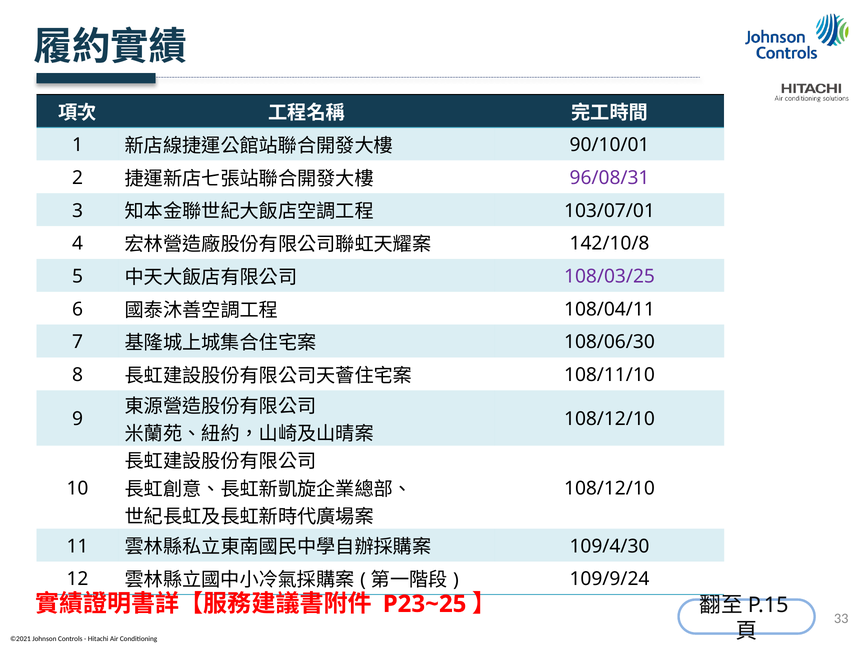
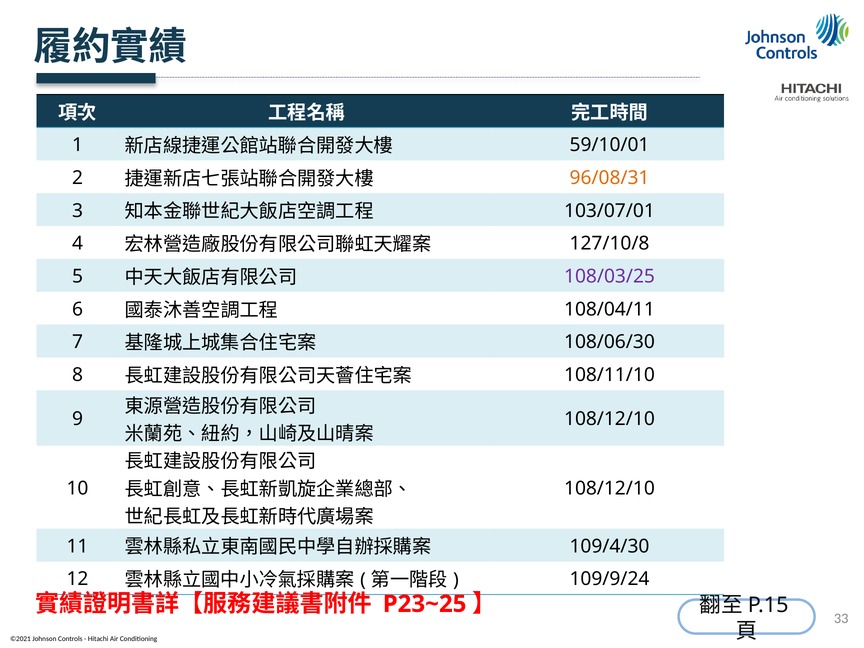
90/10/01: 90/10/01 -> 59/10/01 (610, 145)
96/08/31 colour: purple -> orange (610, 178)
142/10/8: 142/10/8 -> 127/10/8 (610, 244)
